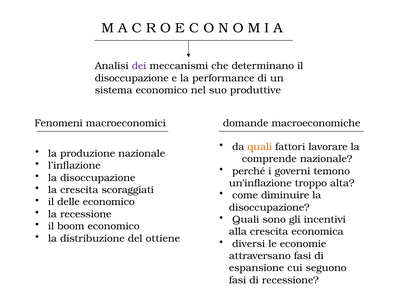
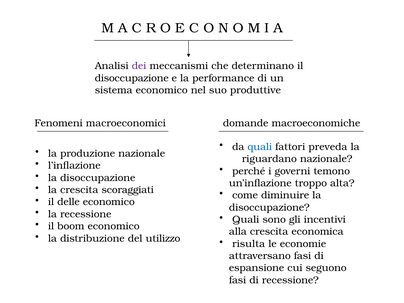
quali colour: orange -> blue (260, 147)
lavorare: lavorare -> preveda (328, 147)
comprende: comprende -> riguardano (269, 159)
ottiene: ottiene -> utilizzo (163, 238)
diversi: diversi -> risulta (249, 244)
